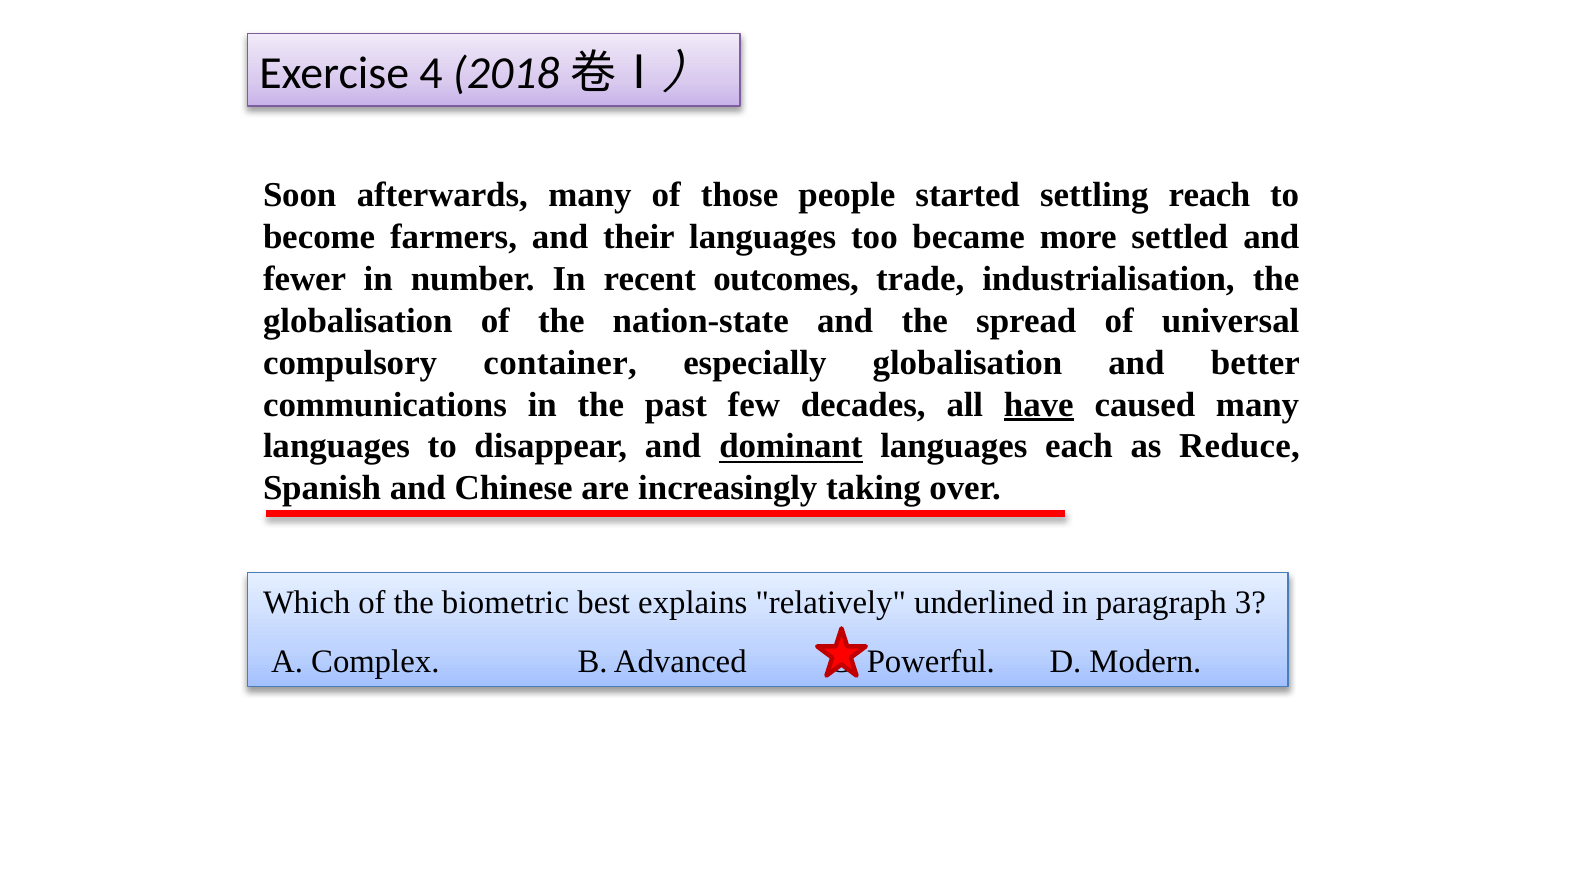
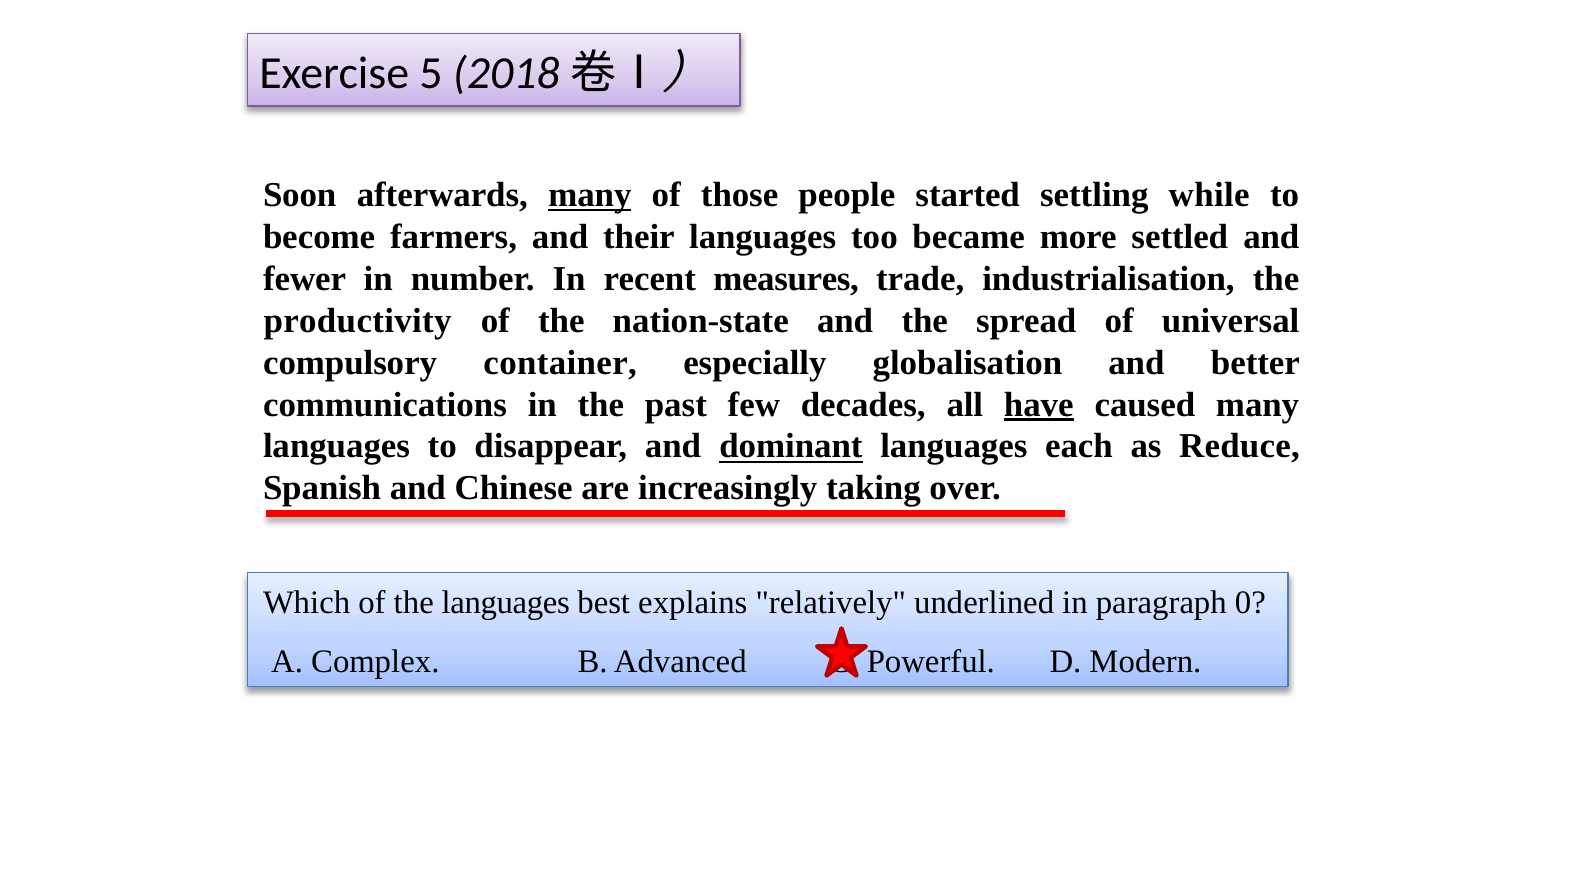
4: 4 -> 5 (431, 73)
many underline: none -> present (590, 195)
reach: reach -> while (1209, 195)
outcomes: outcomes -> measures (786, 279)
globalisation: globalisation -> productivity (358, 321)
the biometric: biometric -> languages (506, 602)
3: 3 -> 0 (1250, 602)
